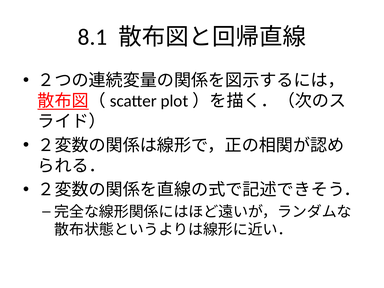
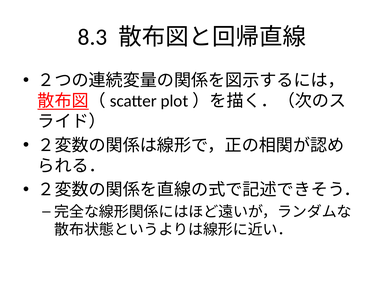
8.1: 8.1 -> 8.3 (93, 37)
